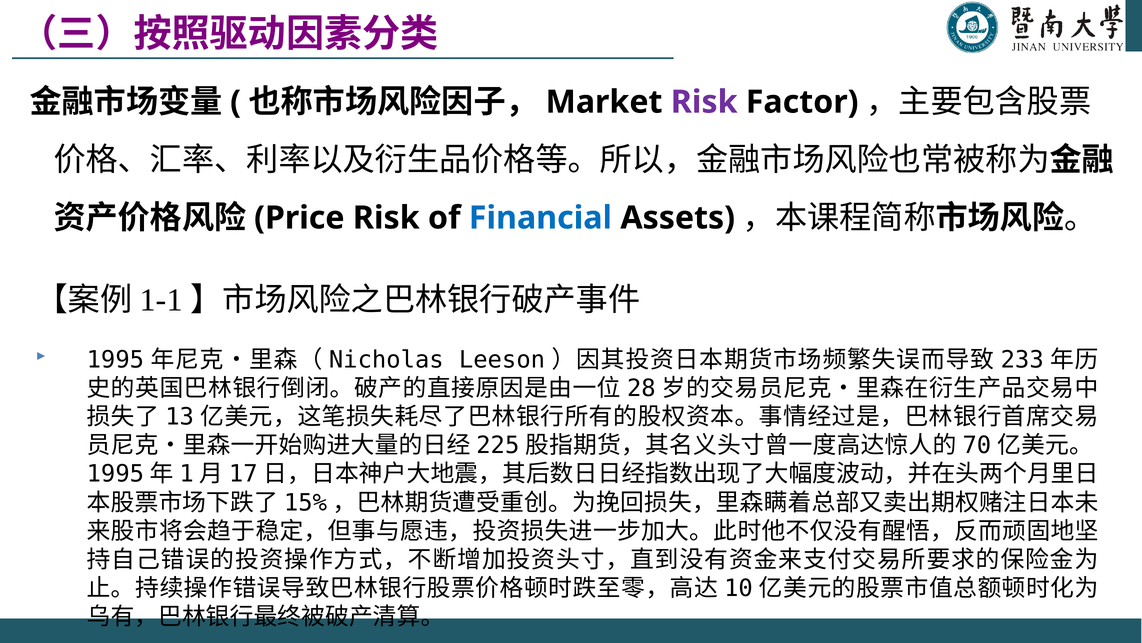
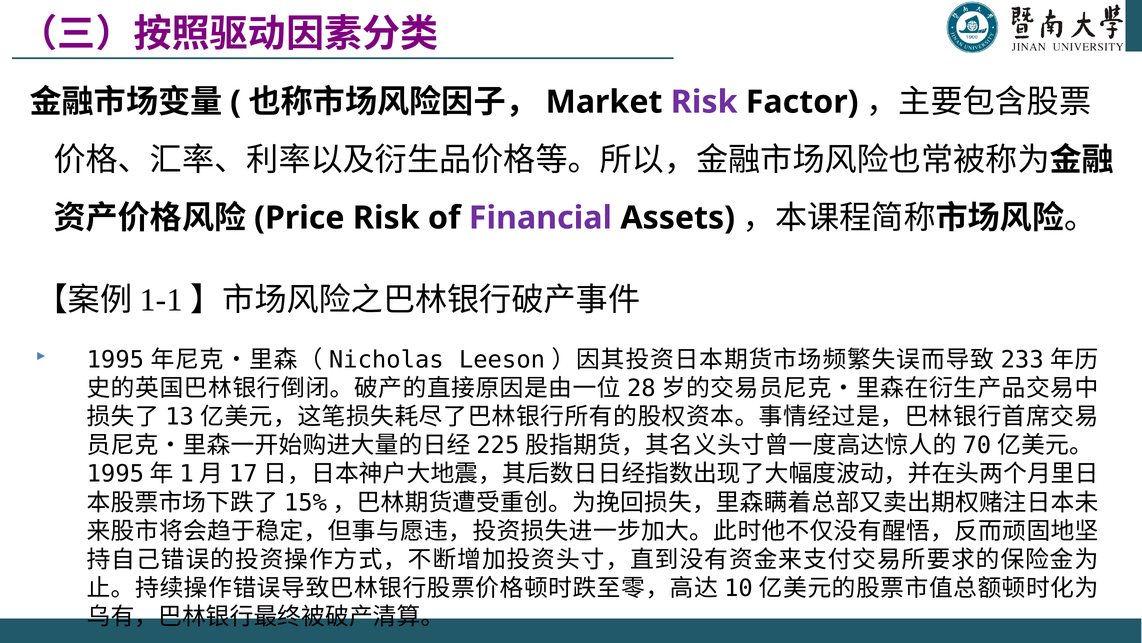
Financial colour: blue -> purple (540, 218)
